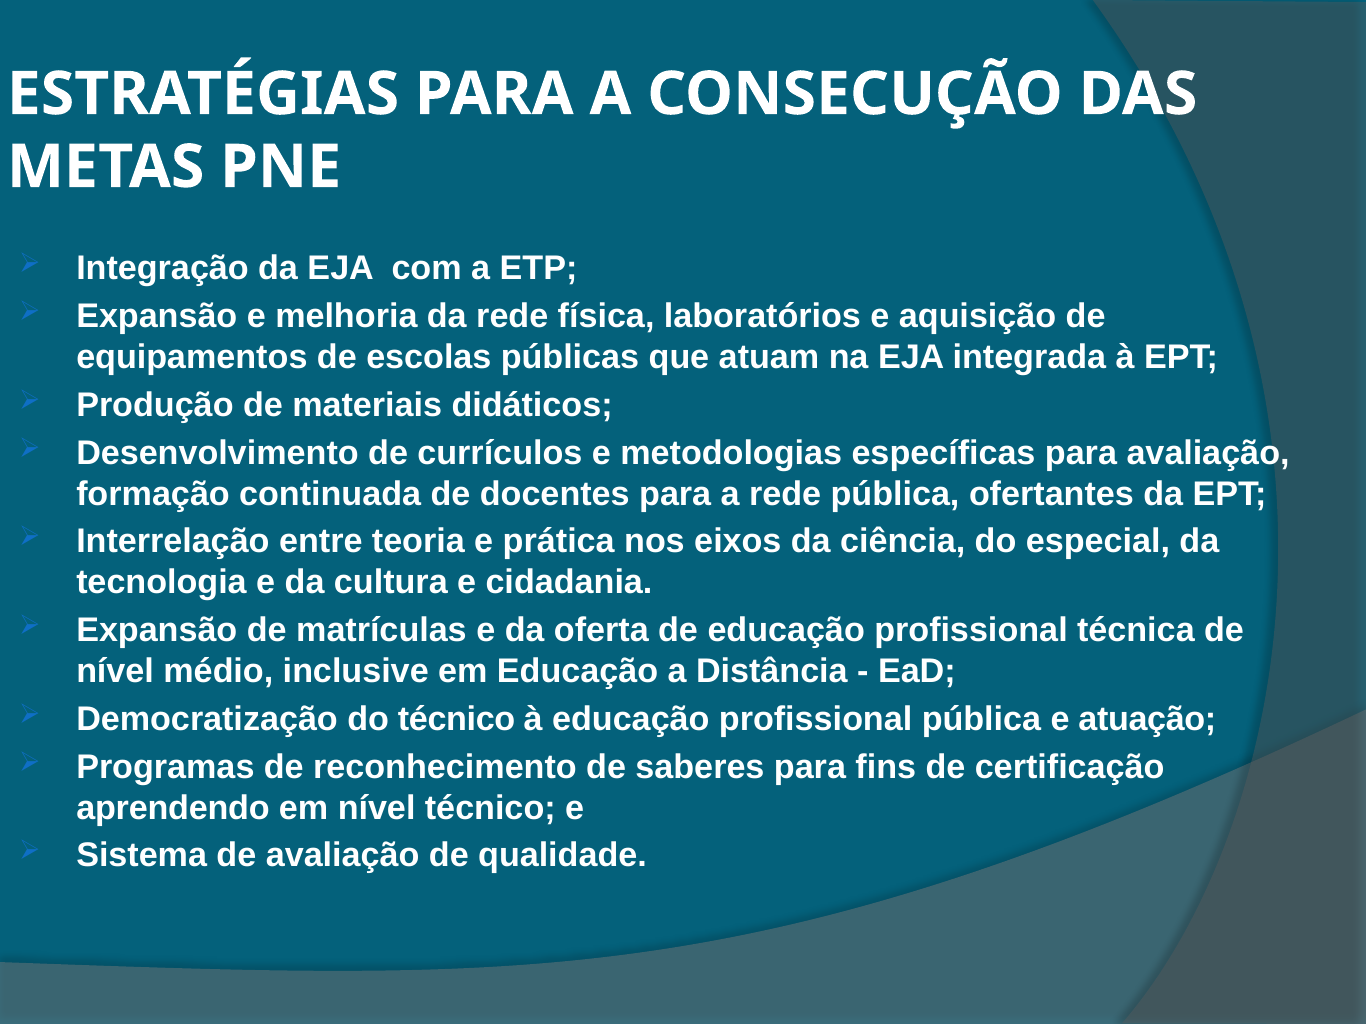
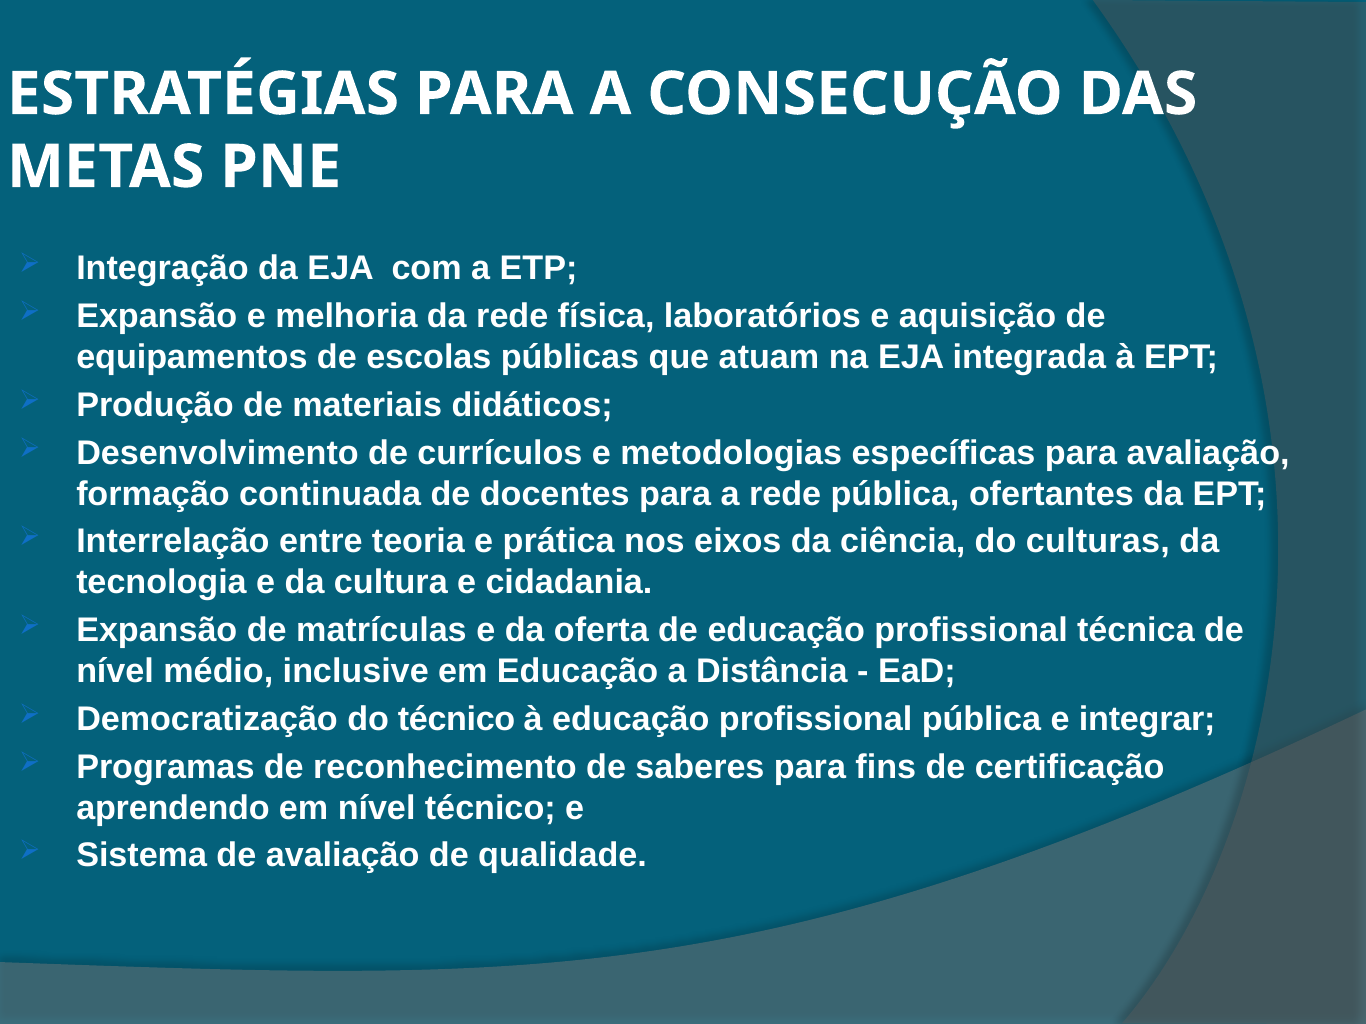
especial: especial -> culturas (1098, 542)
atuação: atuação -> integrar (1147, 720)
